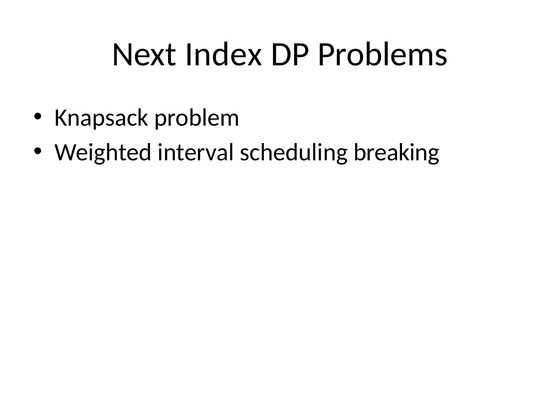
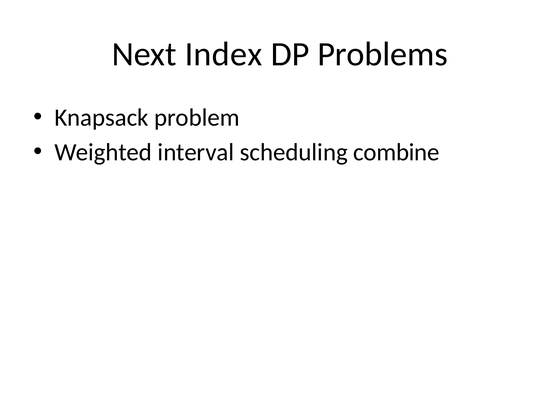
breaking: breaking -> combine (396, 152)
